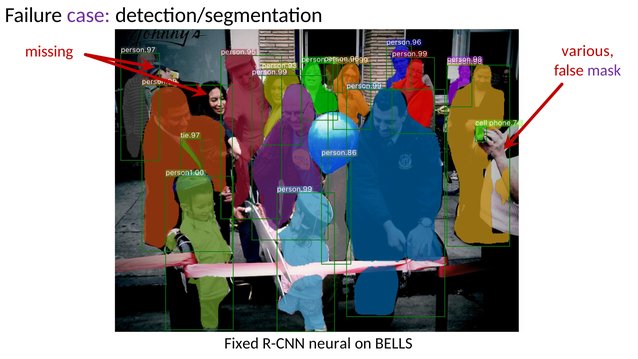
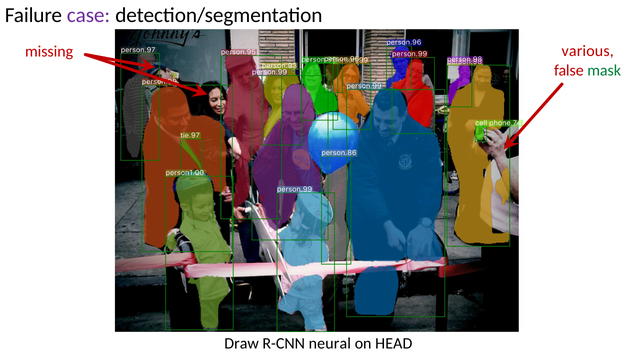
mask colour: purple -> green (604, 70)
Fixed: Fixed -> Draw (242, 344)
BELLS: BELLS -> HEAD (394, 344)
